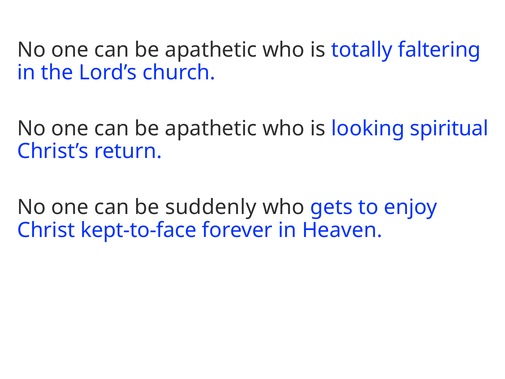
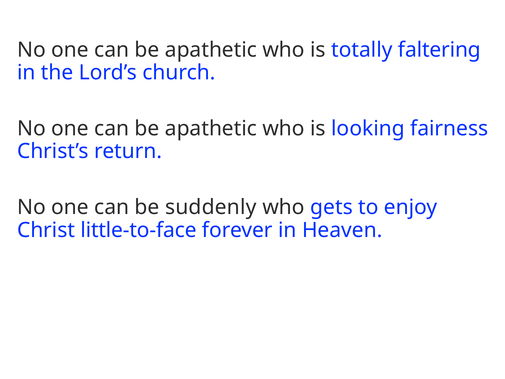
spiritual: spiritual -> fairness (449, 129)
kept-to-face: kept-to-face -> little-to-face (139, 230)
